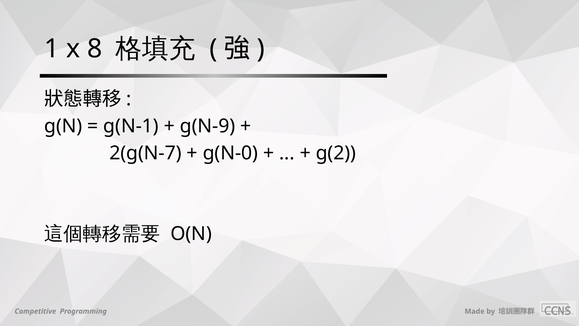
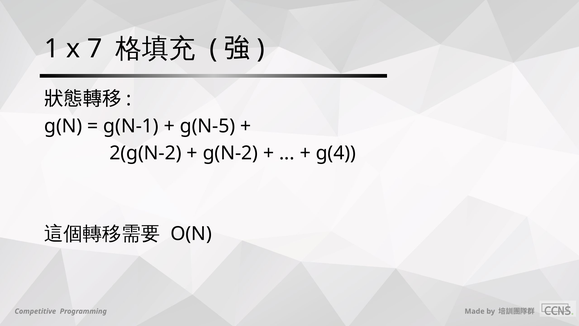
8: 8 -> 7 (95, 49)
g(N-9: g(N-9 -> g(N-5 (207, 126)
2(g(N-7: 2(g(N-7 -> 2(g(N-2 (146, 153)
g(N-0: g(N-0 -> g(N-2 (230, 153)
g(2: g(2 -> g(4 (336, 153)
